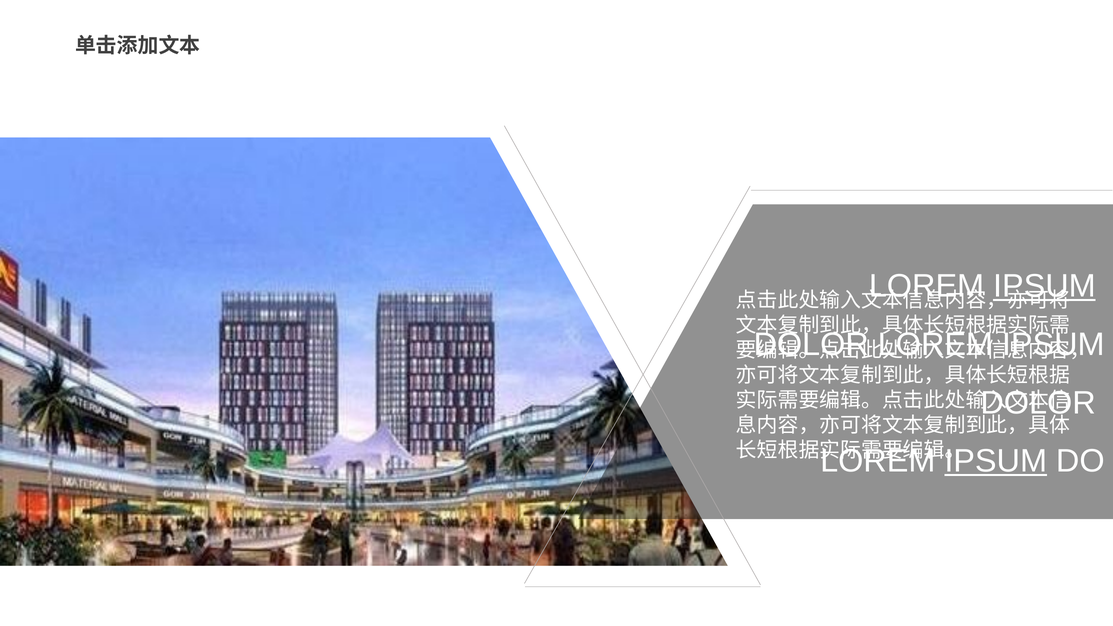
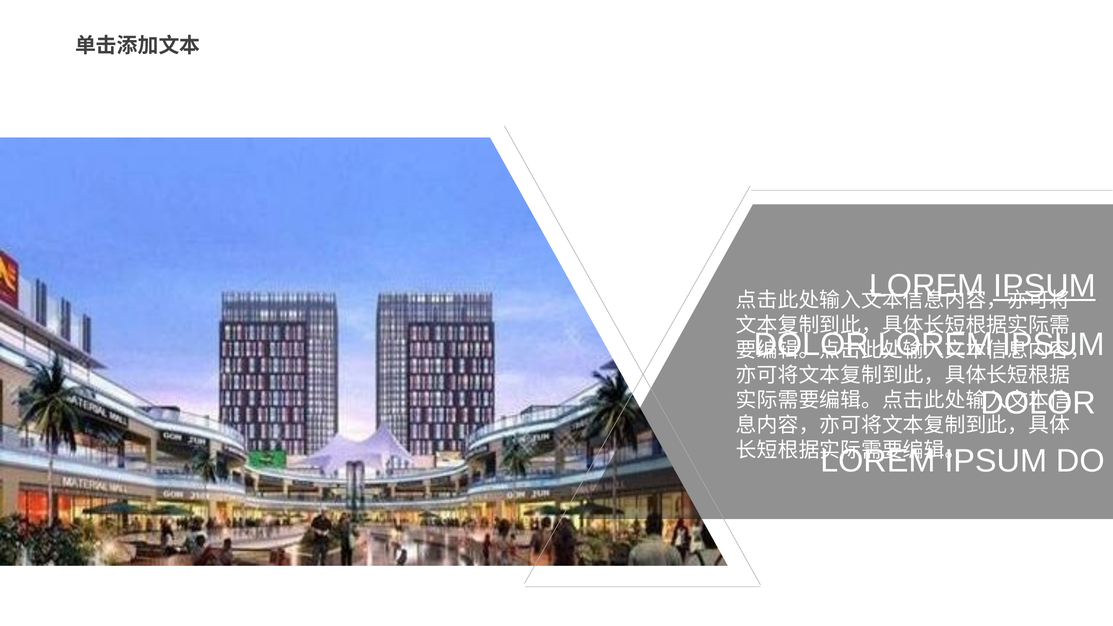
IPSUM underline: present -> none (996, 461)
